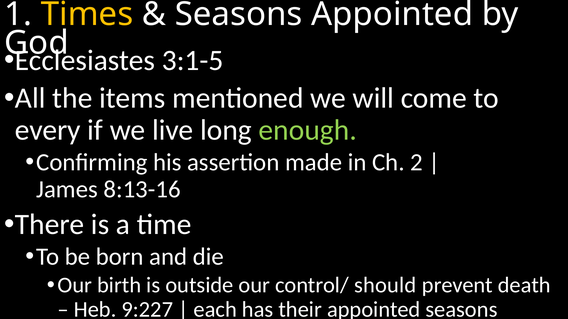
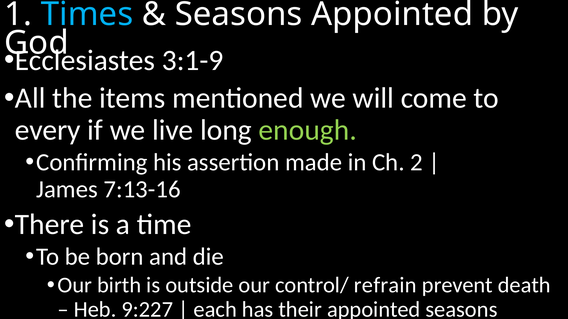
Times colour: yellow -> light blue (87, 14)
3:1-5: 3:1-5 -> 3:1-9 (193, 60)
8:13-16: 8:13-16 -> 7:13-16 (142, 189)
should: should -> refrain (385, 286)
